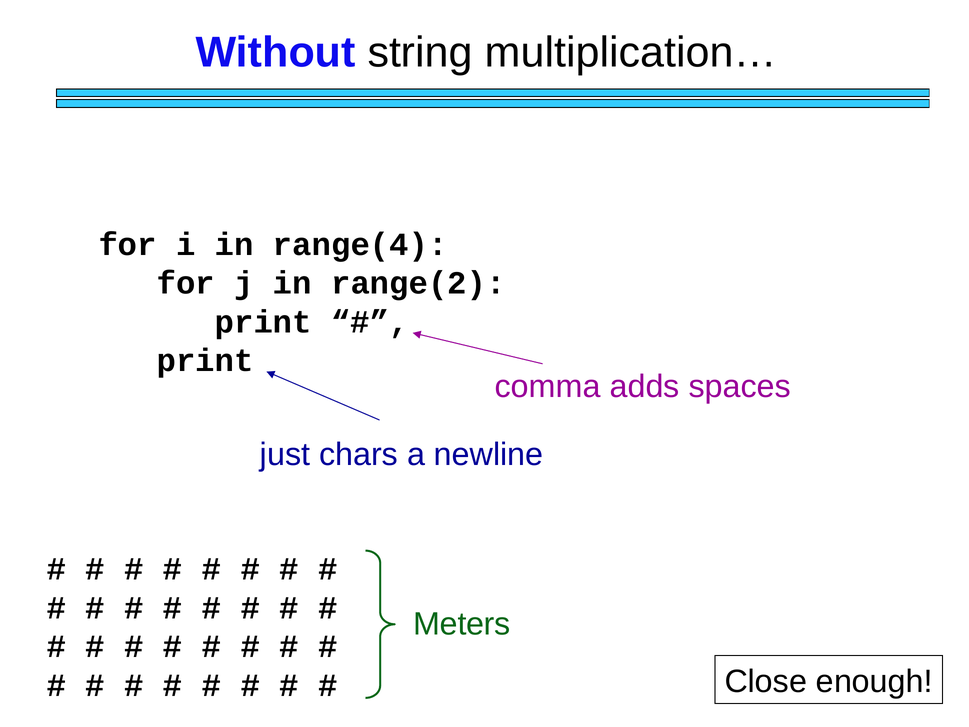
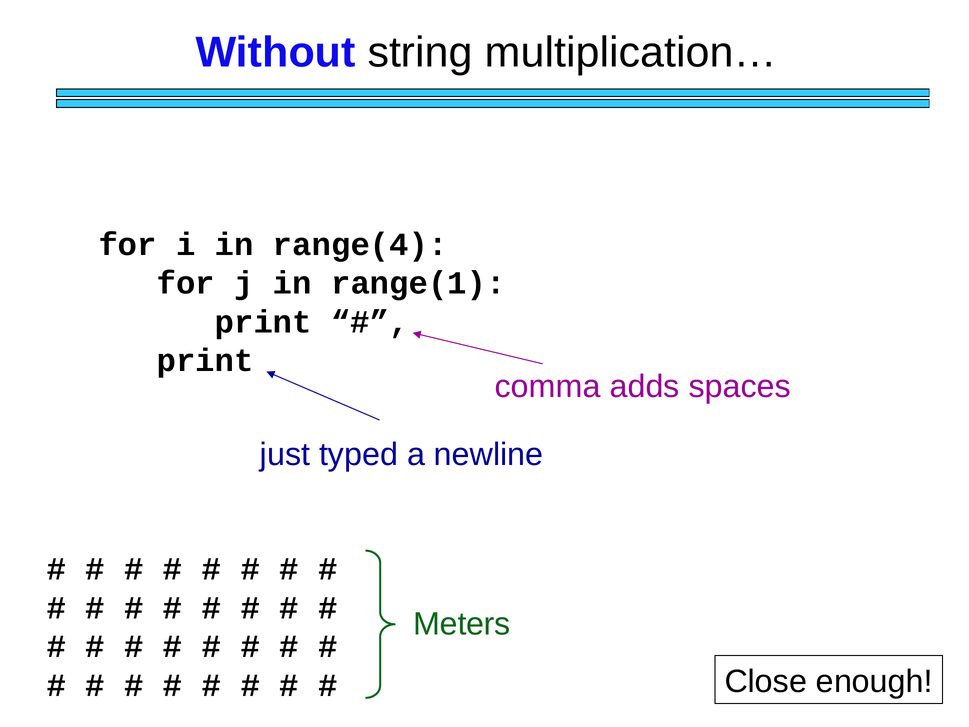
range(2: range(2 -> range(1 (418, 283)
chars: chars -> typed (359, 454)
